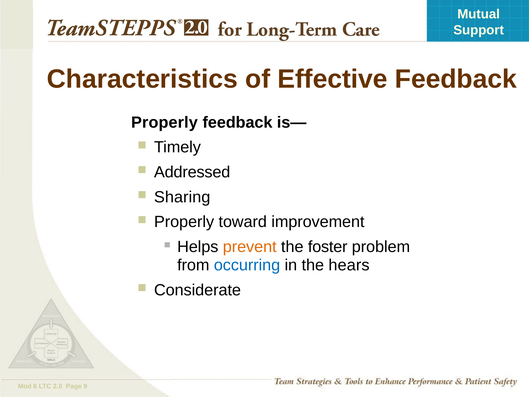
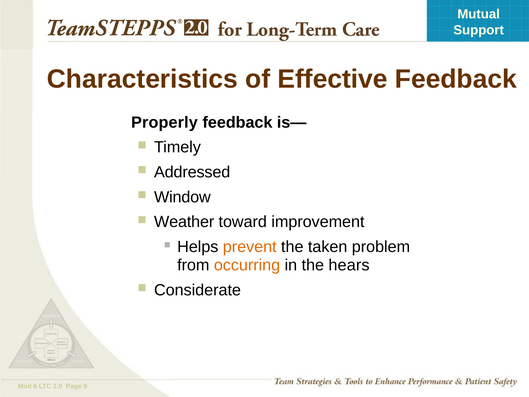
Sharing: Sharing -> Window (182, 197)
Properly: Properly -> Weather (184, 222)
foster: foster -> taken (328, 247)
occurring colour: blue -> orange (247, 265)
